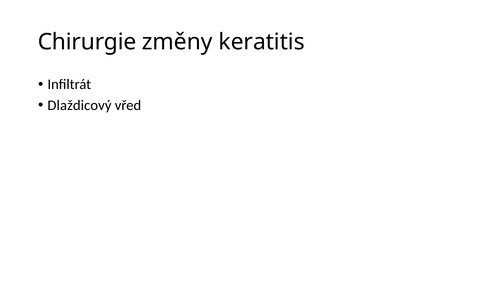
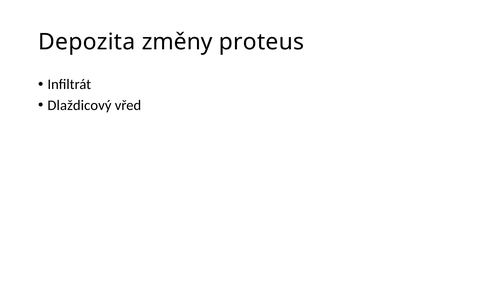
Chirurgie: Chirurgie -> Depozita (87, 42)
keratitis: keratitis -> proteus (262, 42)
